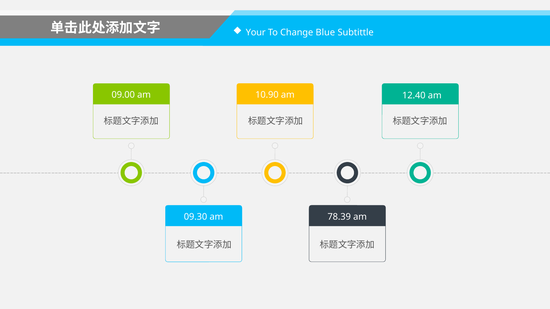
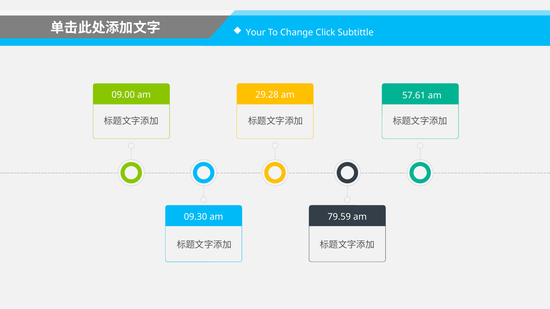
Blue: Blue -> Click (325, 32)
10.90: 10.90 -> 29.28 (267, 95)
12.40: 12.40 -> 57.61 (414, 96)
78.39: 78.39 -> 79.59 (339, 217)
